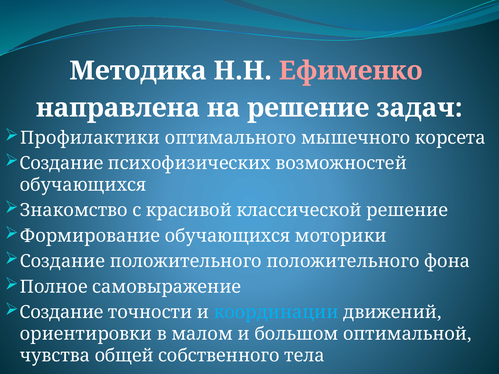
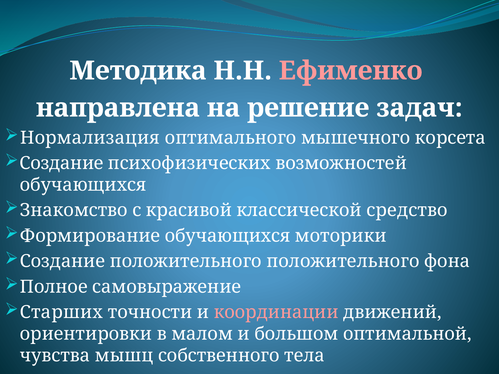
Профилактики: Профилактики -> Нормализация (90, 138)
классической решение: решение -> средство (407, 210)
Создание: Создание -> Старших (61, 312)
координации colour: light blue -> pink (276, 312)
общей: общей -> мышц (124, 356)
